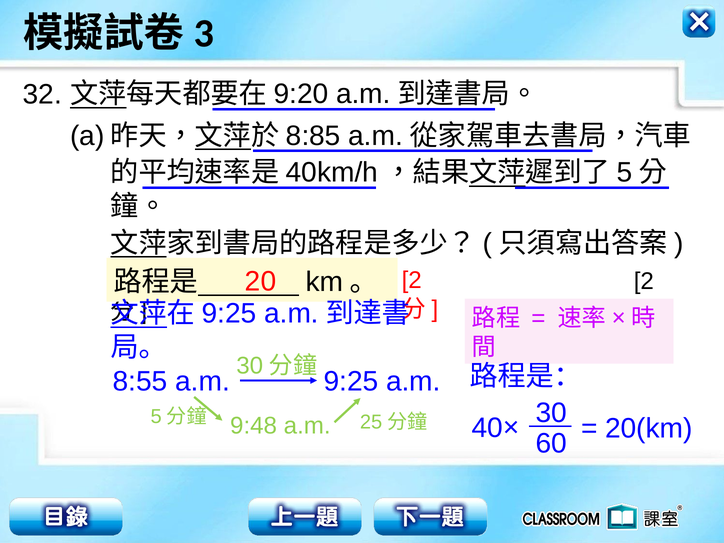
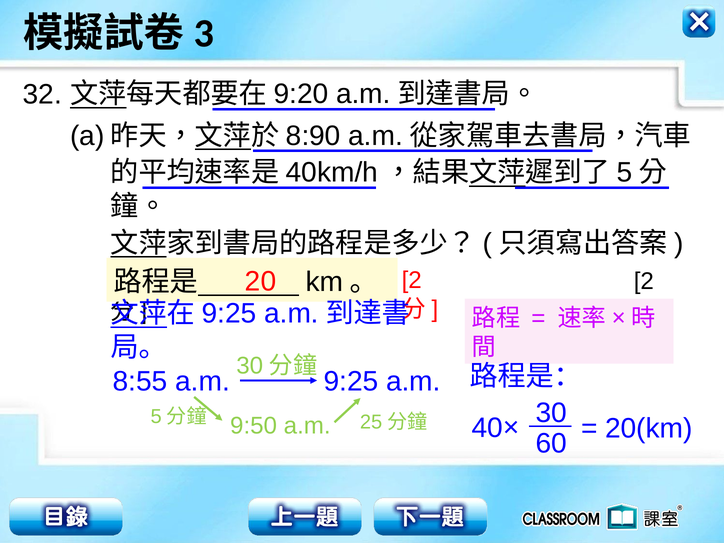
8:85: 8:85 -> 8:90 (313, 136)
9:48: 9:48 -> 9:50 (254, 426)
